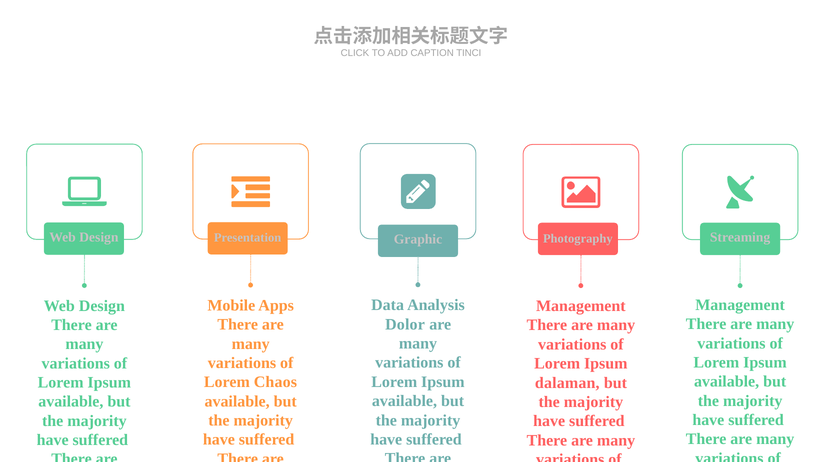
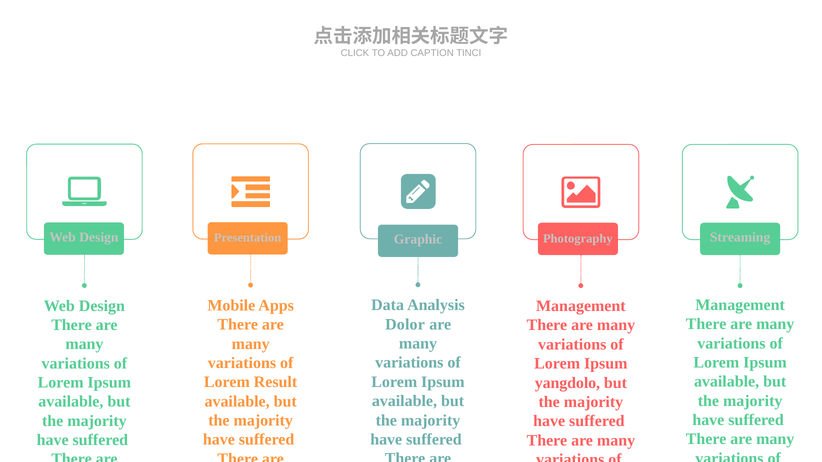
Chaos: Chaos -> Result (275, 382)
dalaman: dalaman -> yangdolo (567, 383)
